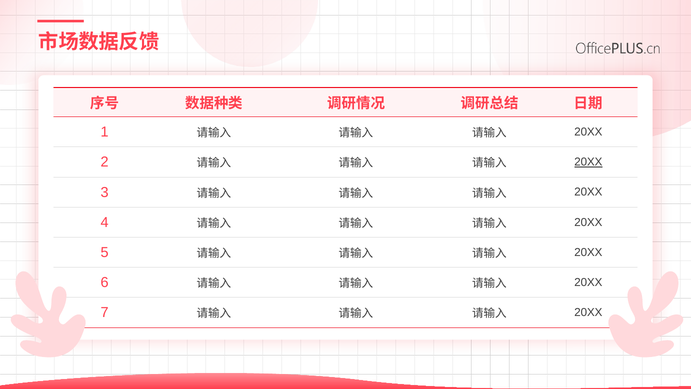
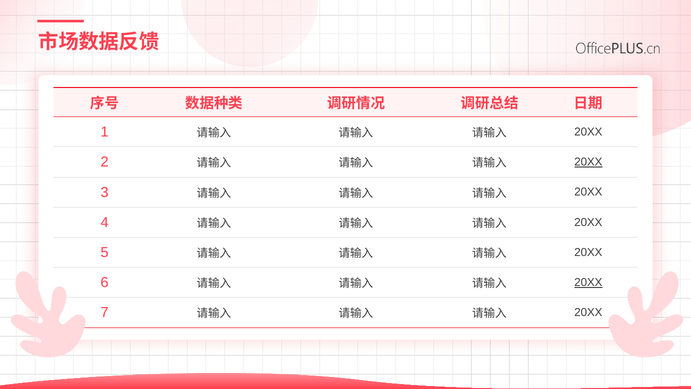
20XX underline: none -> present (588, 282)
